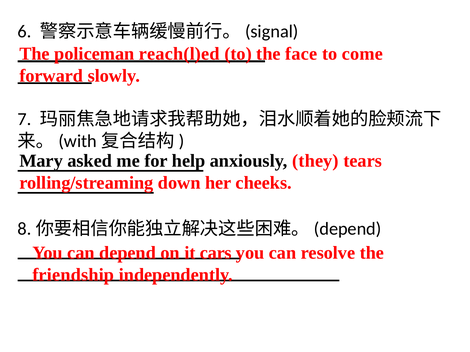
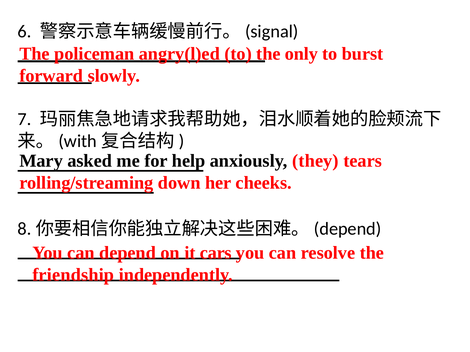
reach(l)ed: reach(l)ed -> angry(l)ed (179, 54)
face: face -> only (301, 54)
come: come -> burst (363, 54)
